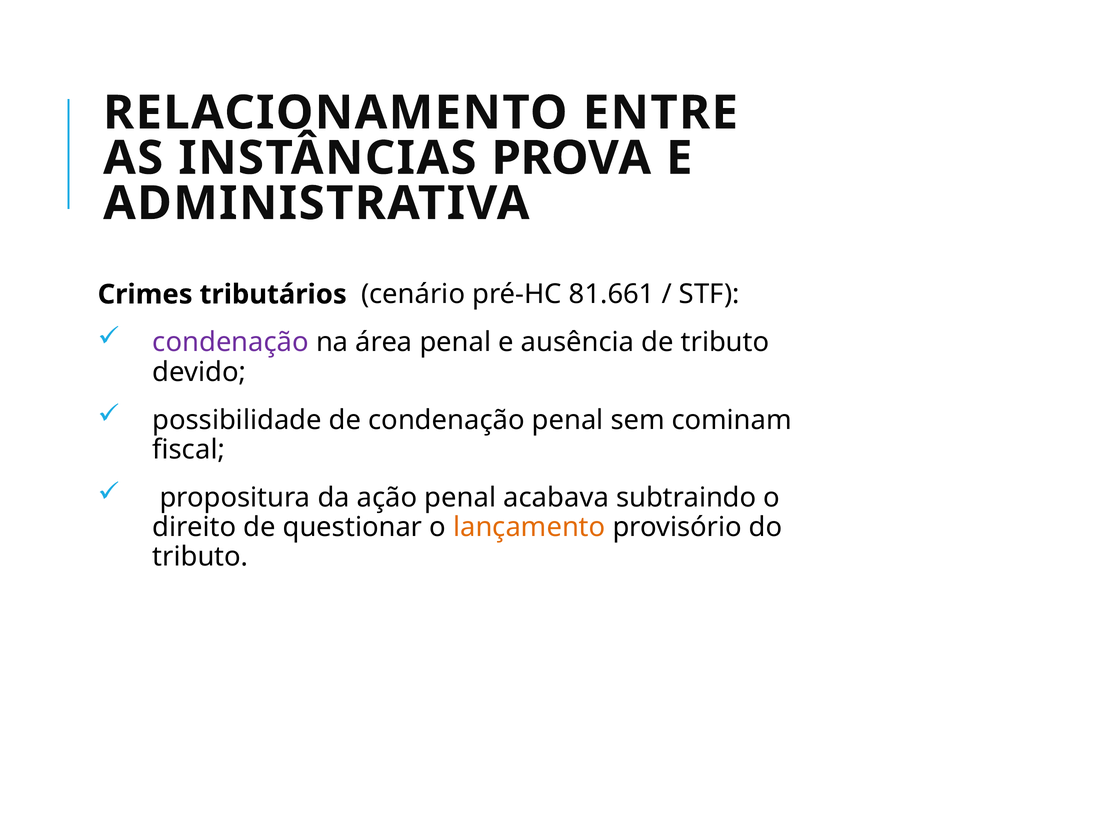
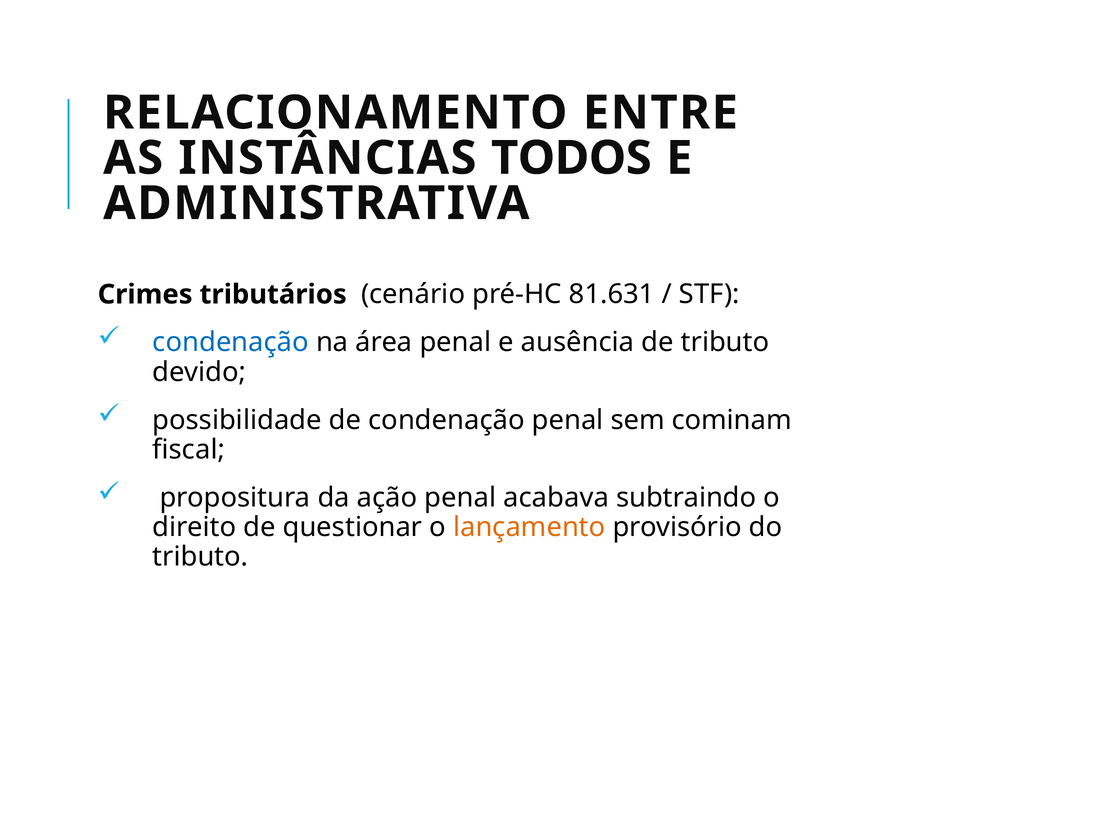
PROVA: PROVA -> TODOS (571, 158)
81.661: 81.661 -> 81.631 (612, 294)
condenação colour: purple -> blue (231, 342)
